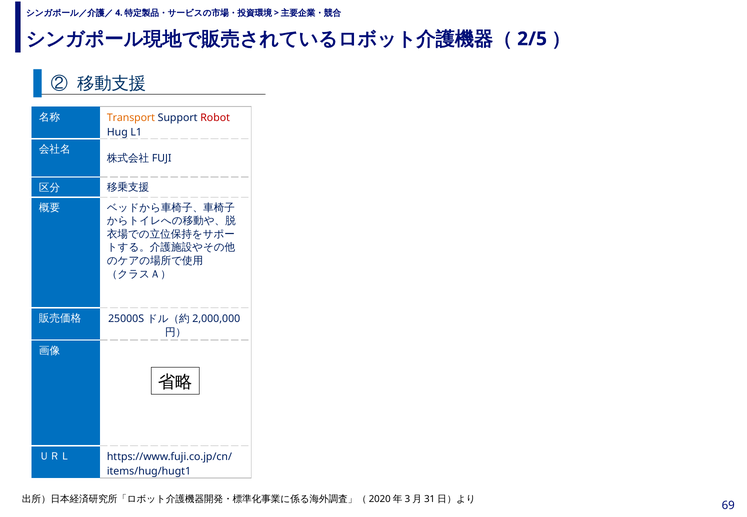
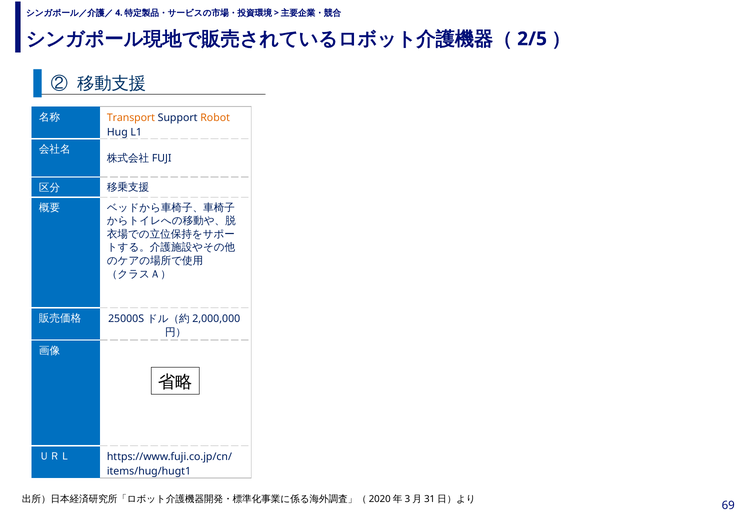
Robot colour: red -> orange (215, 118)
